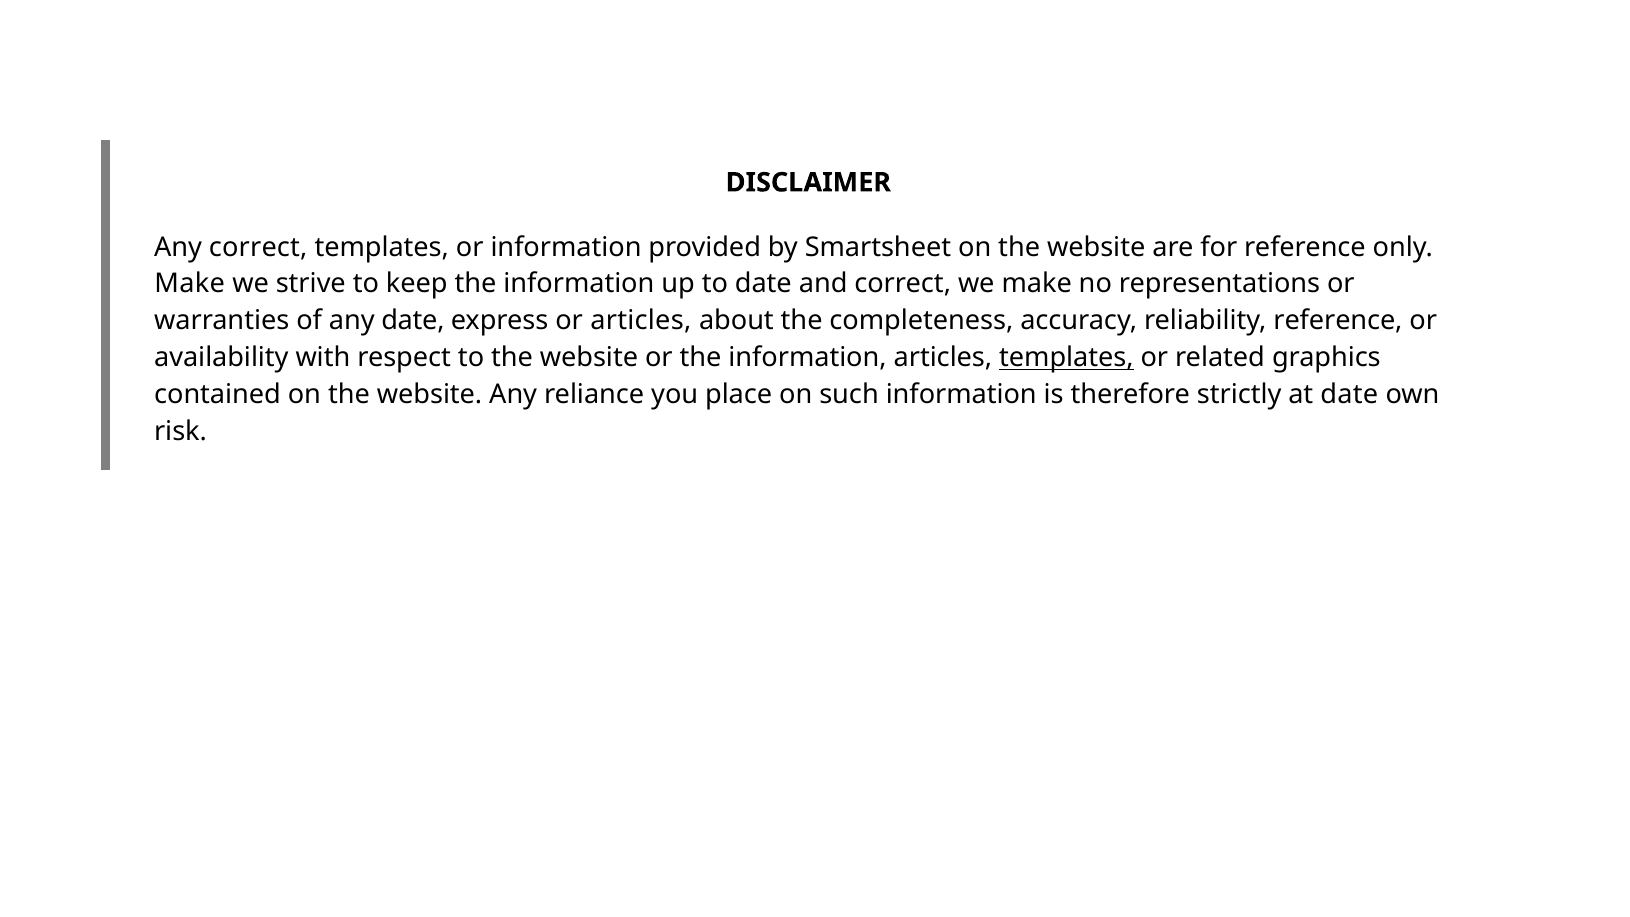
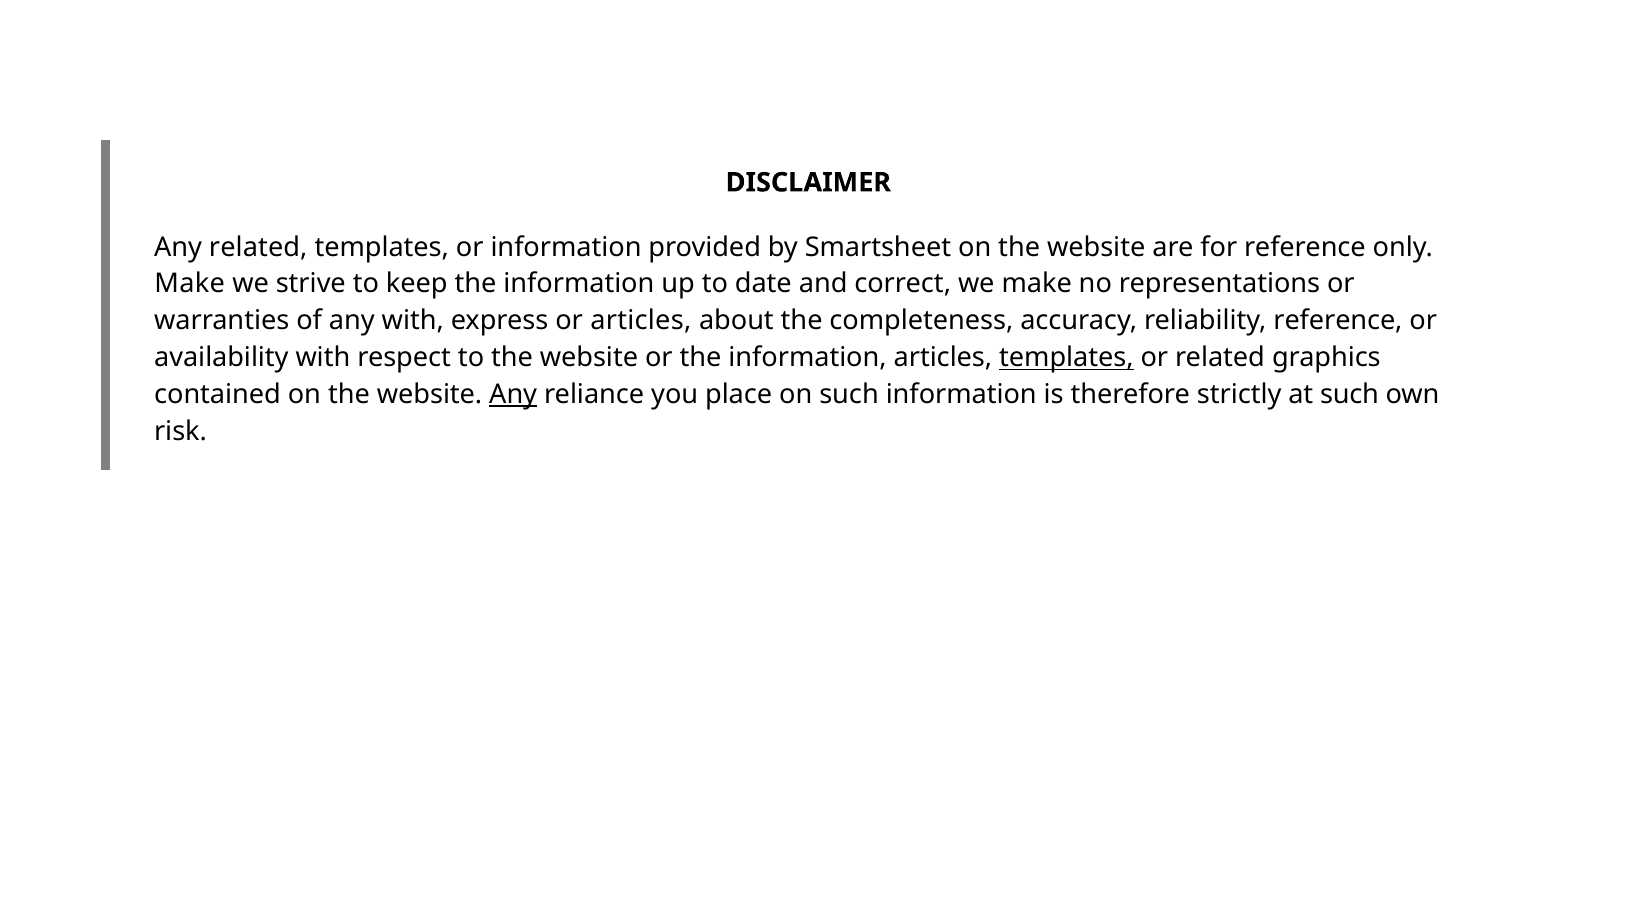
Any correct: correct -> related (258, 247)
any date: date -> with (413, 321)
Any underline: none -> present (513, 395)
at date: date -> such (1350, 395)
